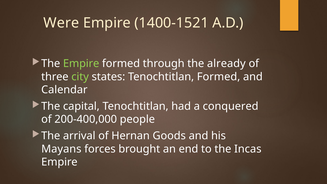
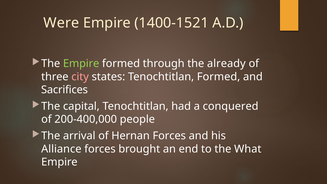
city colour: light green -> pink (80, 77)
Calendar: Calendar -> Sacrifices (64, 90)
Hernan Goods: Goods -> Forces (169, 136)
Mayans: Mayans -> Alliance (61, 149)
Incas: Incas -> What (248, 149)
